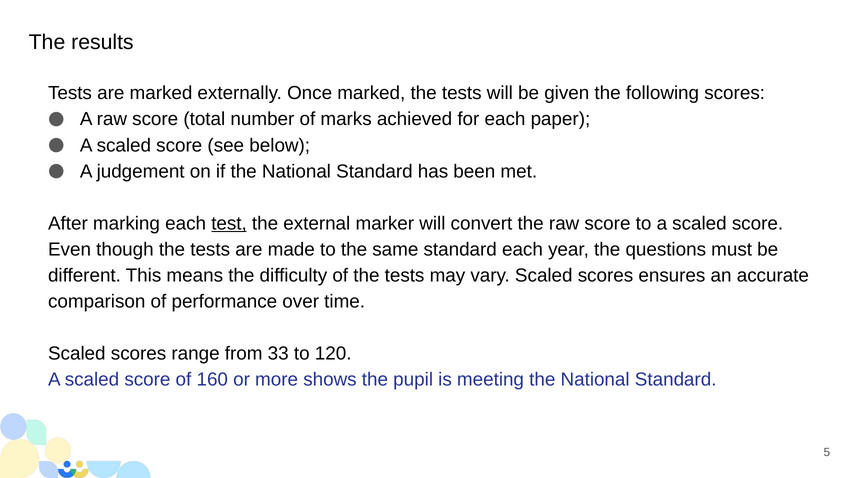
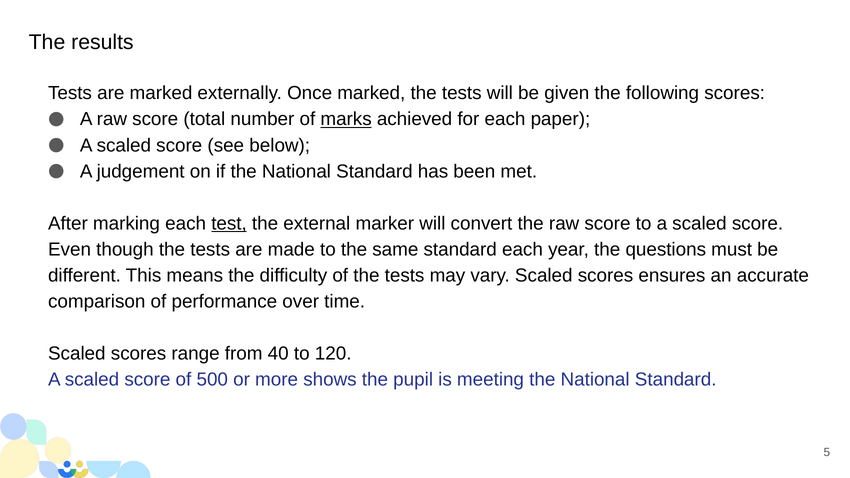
marks underline: none -> present (346, 119)
33: 33 -> 40 (278, 354)
160: 160 -> 500 (212, 380)
